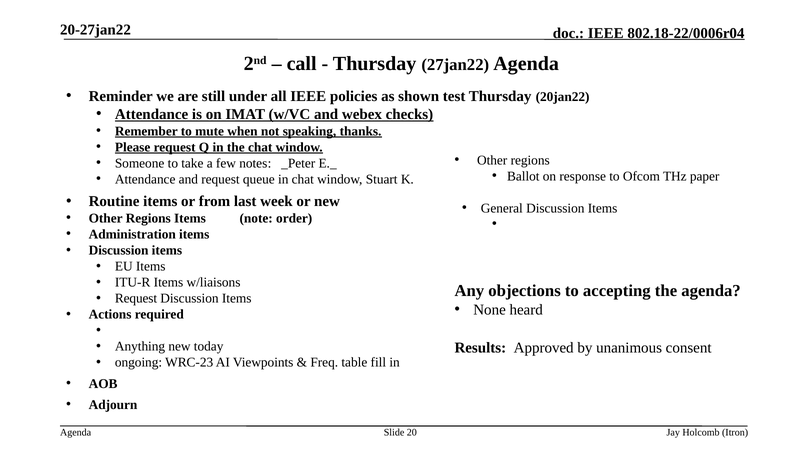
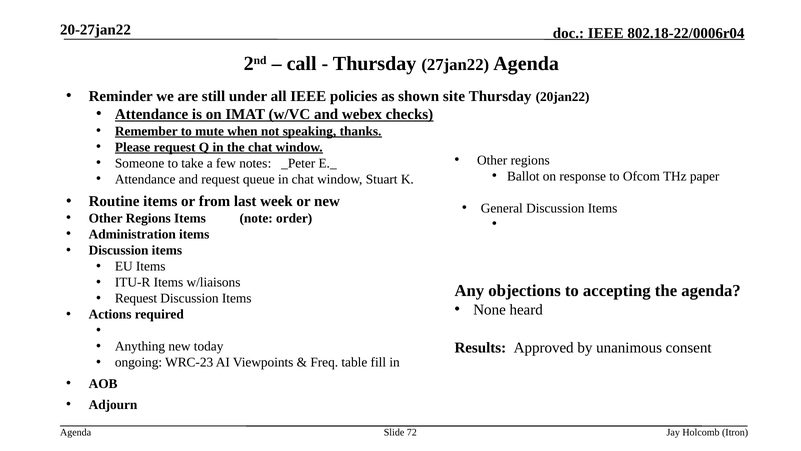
test: test -> site (454, 96)
20: 20 -> 72 (412, 432)
